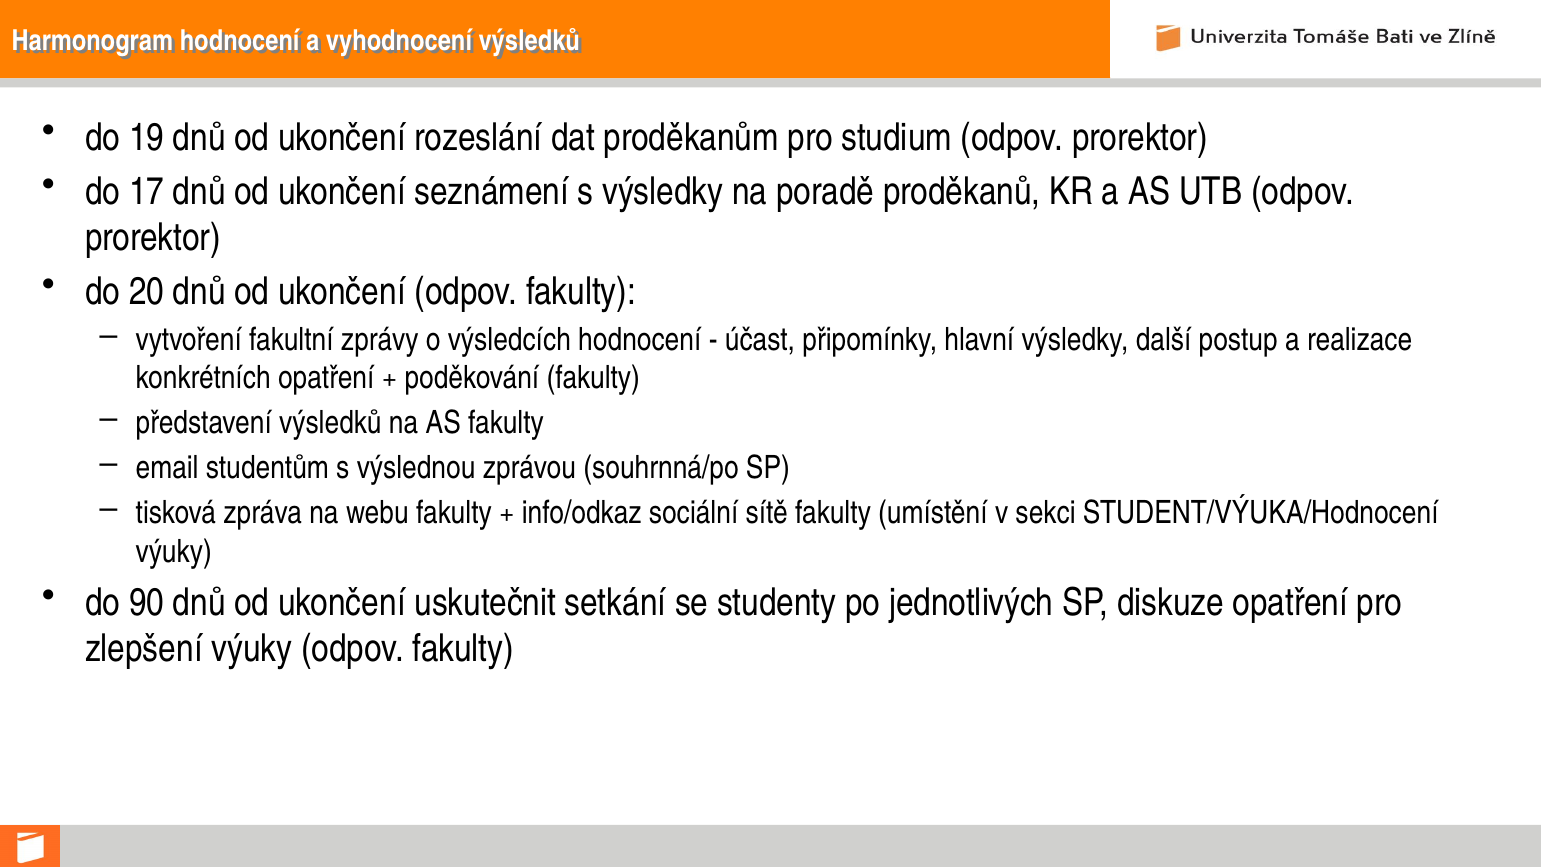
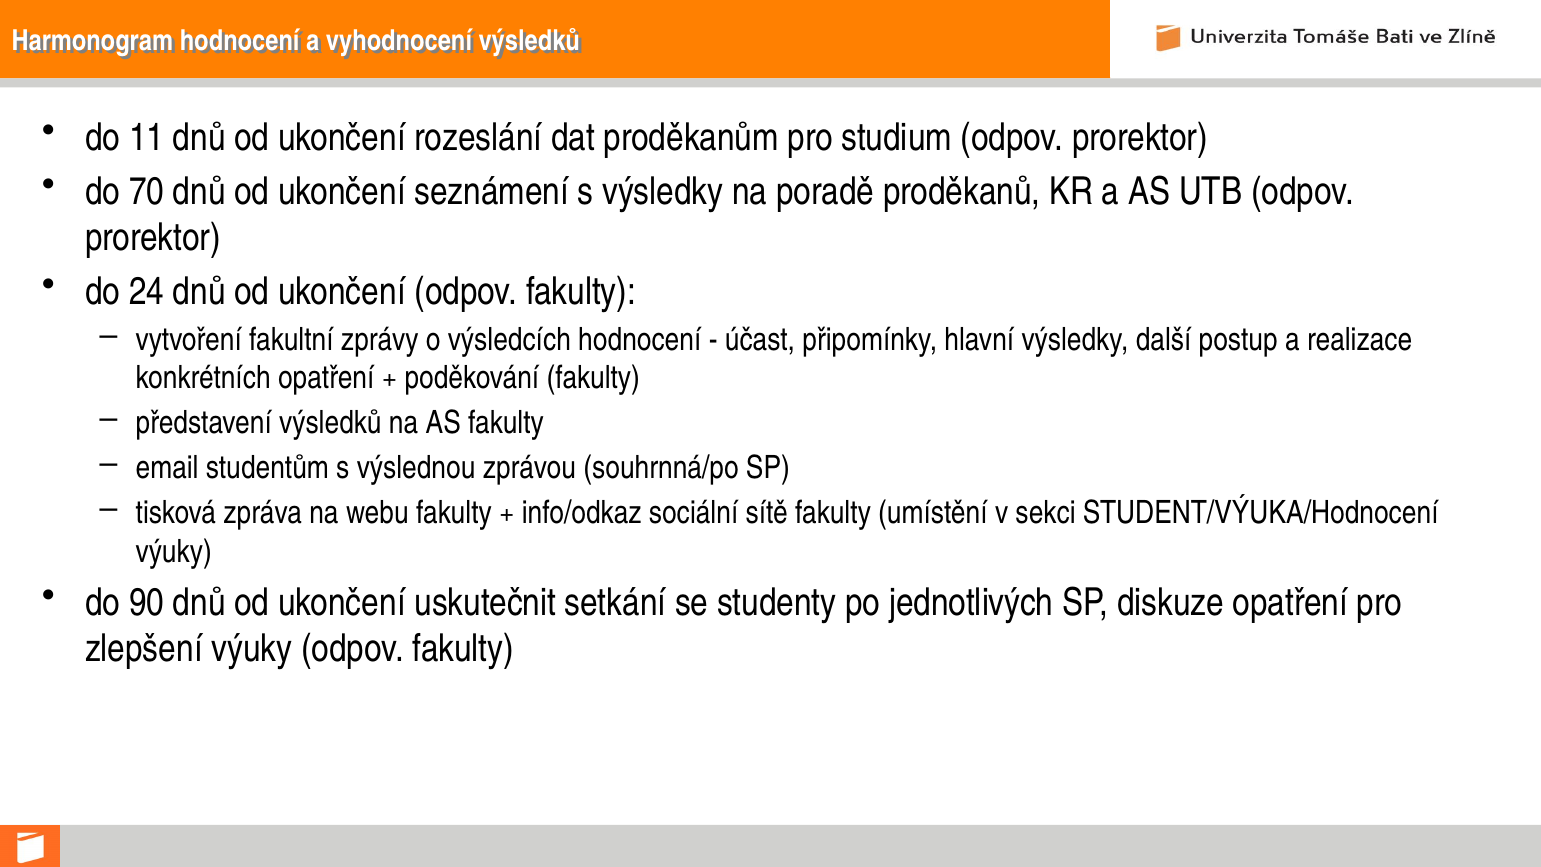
19: 19 -> 11 (147, 137)
17: 17 -> 70 (147, 191)
20: 20 -> 24 (147, 291)
